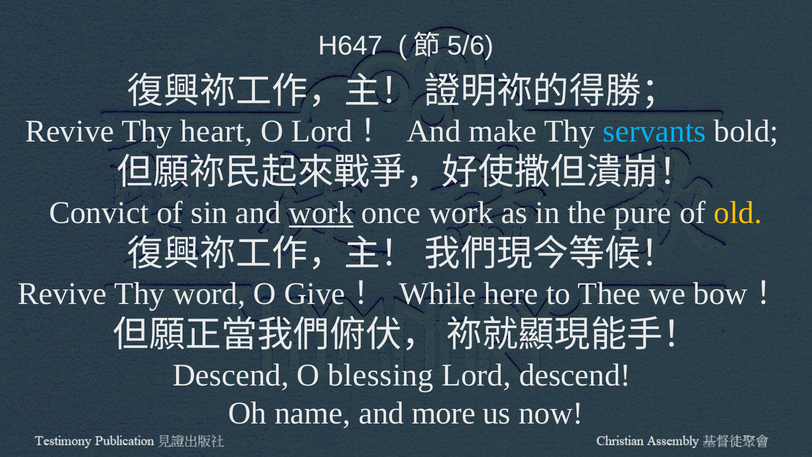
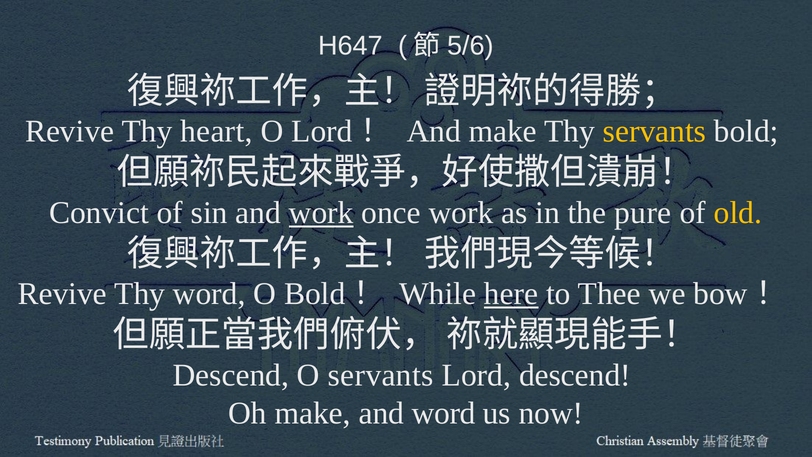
servants colour: light blue -> yellow (654, 131)
O Give: Give -> Bold (315, 294)
here underline: none -> present (511, 294)
O blessing: blessing -> servants (381, 375)
Oh name: name -> make (313, 413)
and more: more -> word (444, 413)
